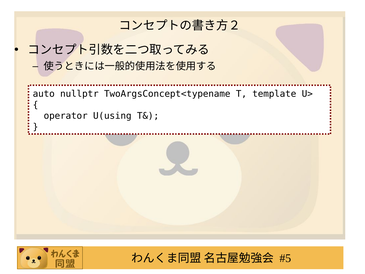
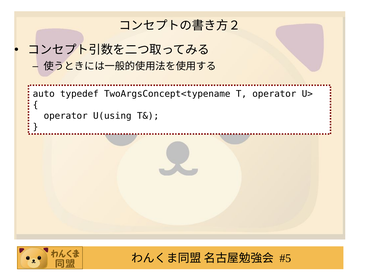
nullptr: nullptr -> typedef (79, 94)
T template: template -> operator (274, 94)
